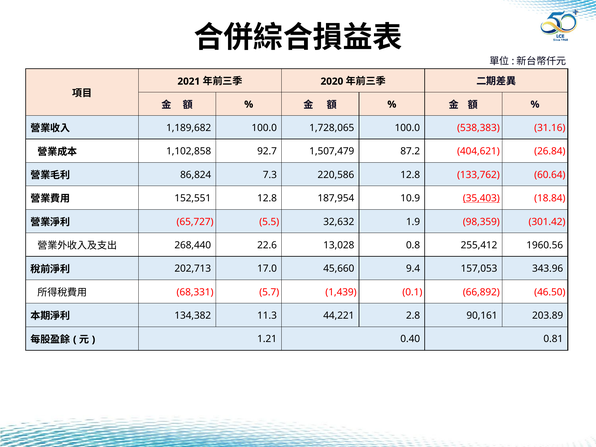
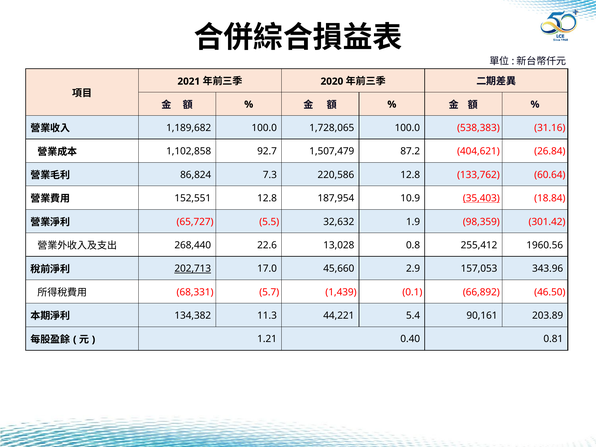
202,713 underline: none -> present (193, 269)
9.4: 9.4 -> 2.9 (413, 269)
2.8: 2.8 -> 5.4 (413, 316)
